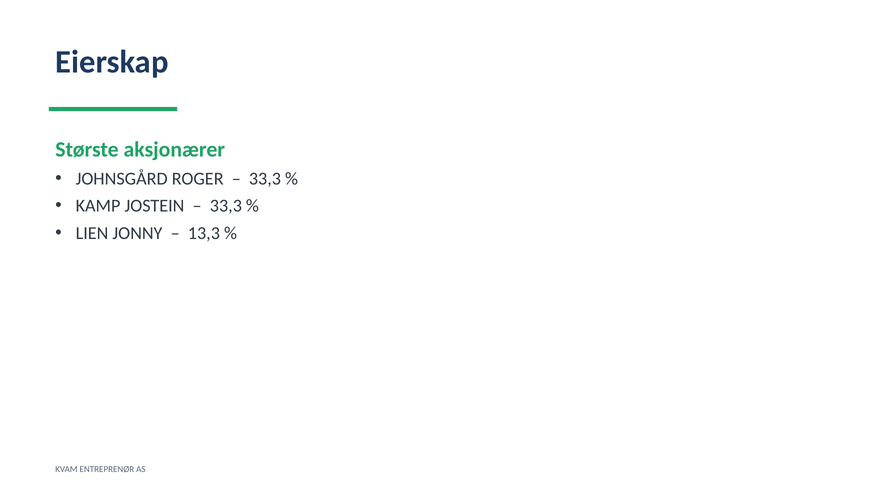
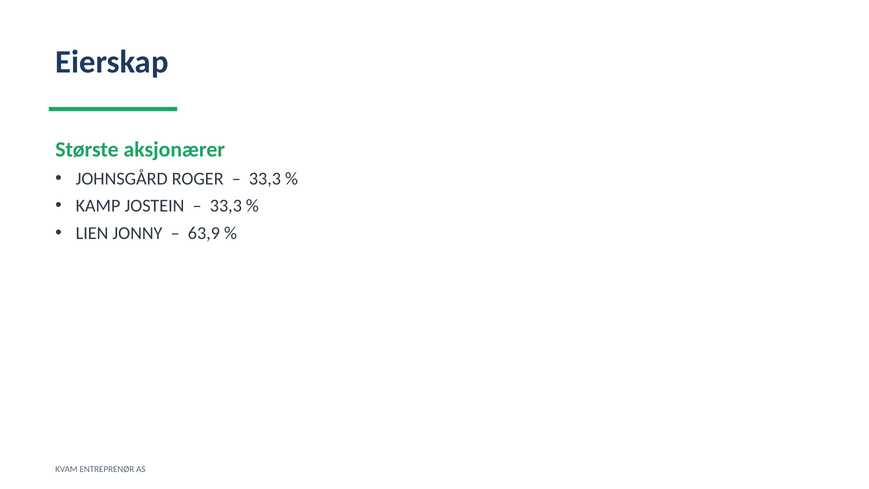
13,3: 13,3 -> 63,9 (204, 233)
